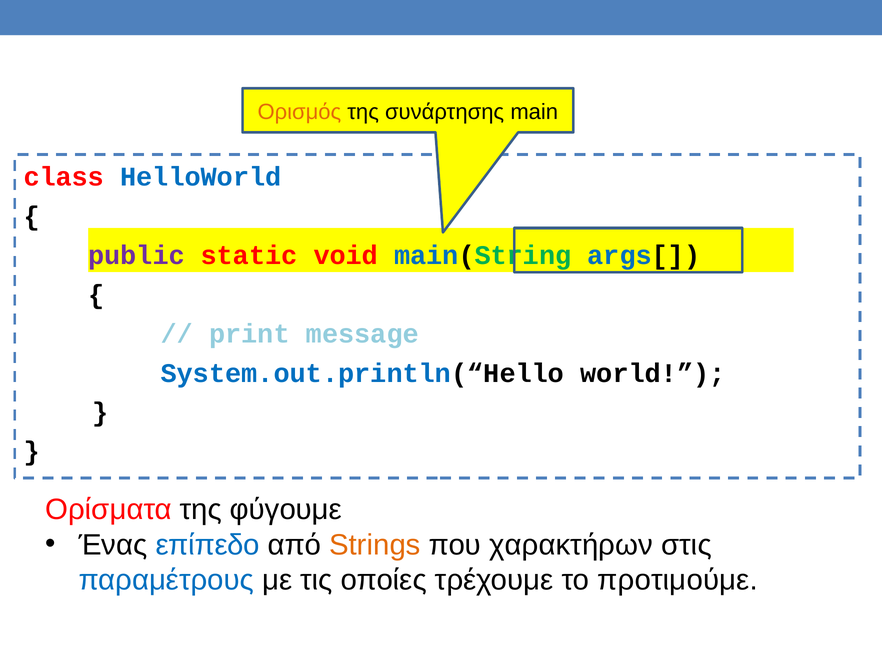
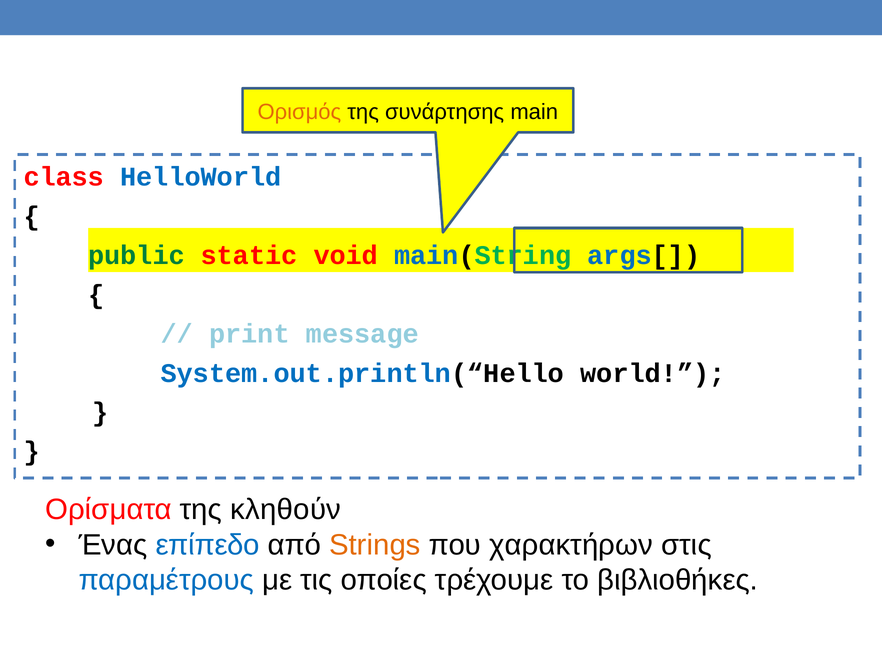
public colour: purple -> green (136, 255)
φύγουμε: φύγουμε -> κληθούν (286, 509)
προτιμούμε: προτιμούμε -> βιβλιοθήκες (678, 580)
